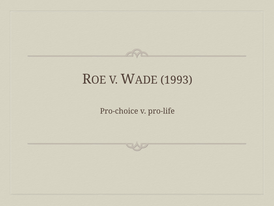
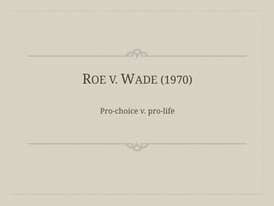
1993: 1993 -> 1970 (176, 80)
